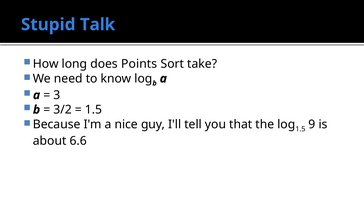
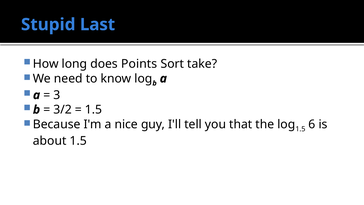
Talk: Talk -> Last (98, 25)
9: 9 -> 6 (312, 124)
about 6.6: 6.6 -> 1.5 (78, 141)
